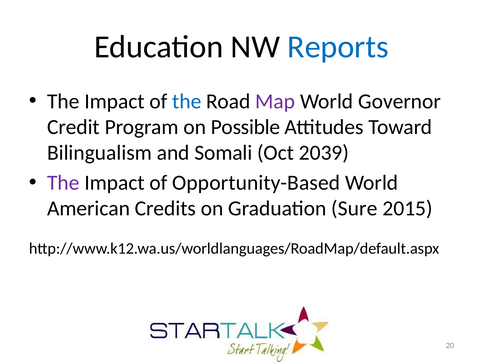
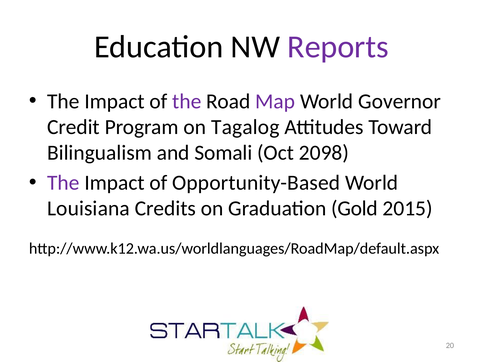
Reports colour: blue -> purple (338, 47)
the colour: blue -> purple (187, 101)
Possible: Possible -> Tagalog (245, 127)
2039: 2039 -> 2098 (324, 153)
American: American -> Louisiana (88, 209)
Sure: Sure -> Gold (355, 209)
